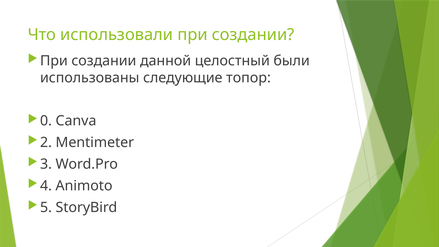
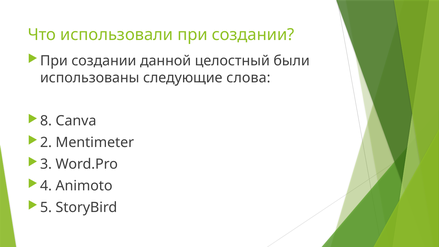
топор: топор -> слова (248, 78)
0: 0 -> 8 (46, 121)
